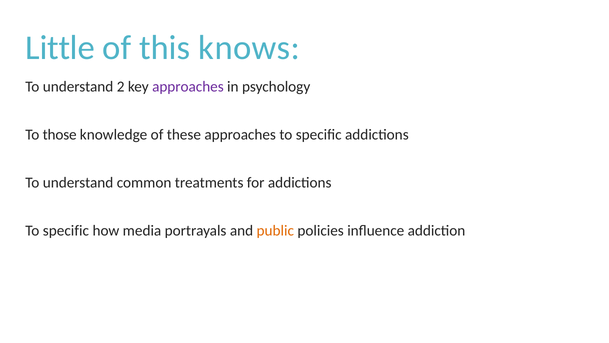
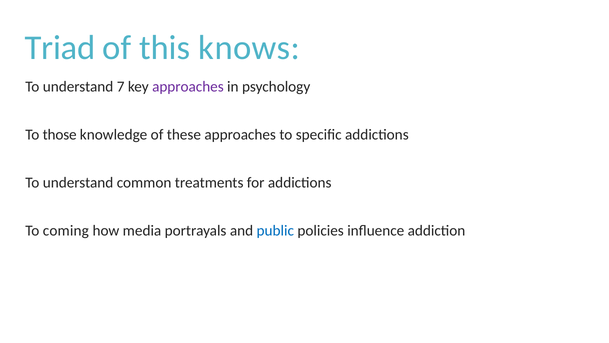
Little: Little -> Triad (60, 48)
2: 2 -> 7 (121, 86)
specific: specific -> coming (66, 230)
public colour: orange -> blue (275, 230)
